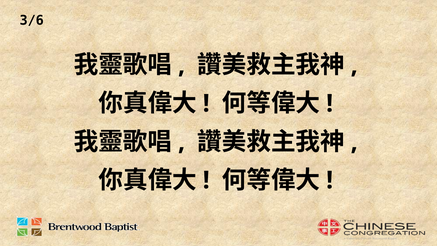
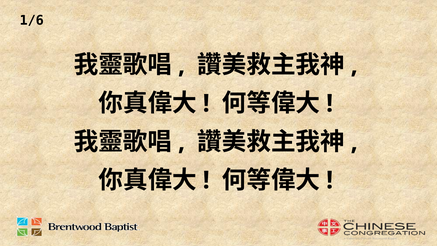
3/6: 3/6 -> 1/6 (32, 20)
